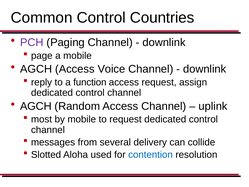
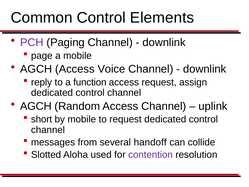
Countries: Countries -> Elements (162, 18)
most: most -> short (42, 119)
delivery: delivery -> handoff (150, 142)
contention colour: blue -> purple (151, 154)
